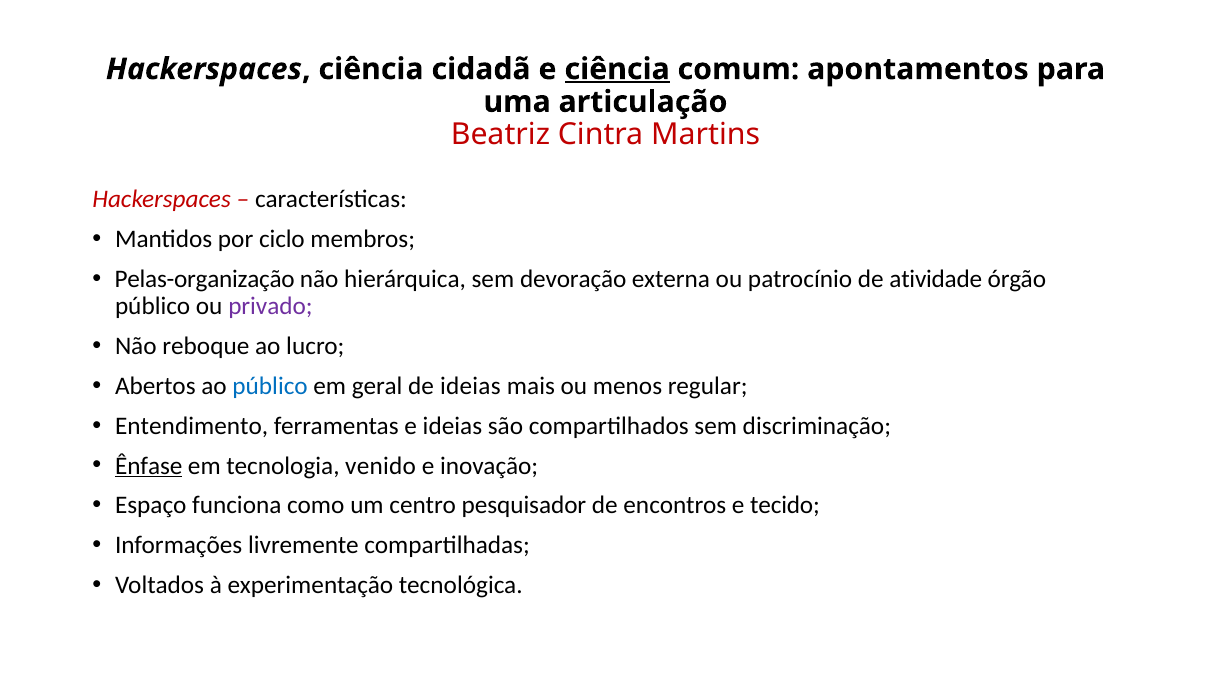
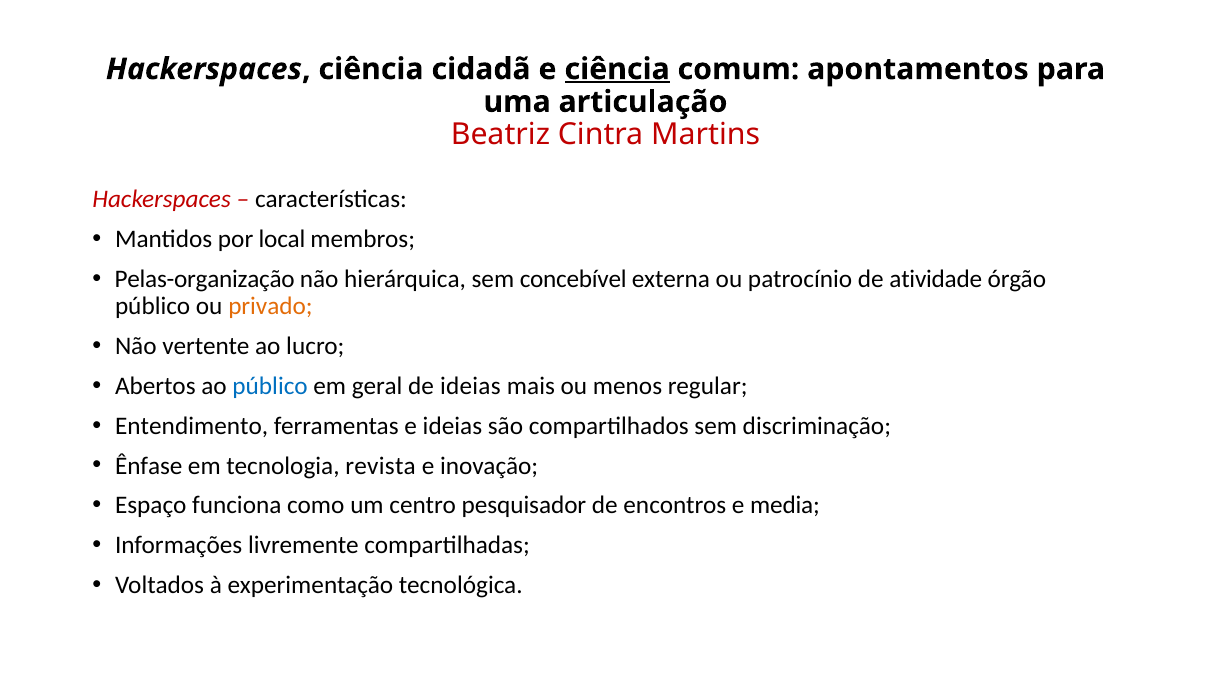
ciclo: ciclo -> local (282, 239)
devoração: devoração -> concebível (573, 279)
privado colour: purple -> orange (270, 306)
reboque: reboque -> vertente (206, 346)
Ênfase underline: present -> none (149, 466)
venido: venido -> revista (381, 466)
tecido: tecido -> media (785, 506)
